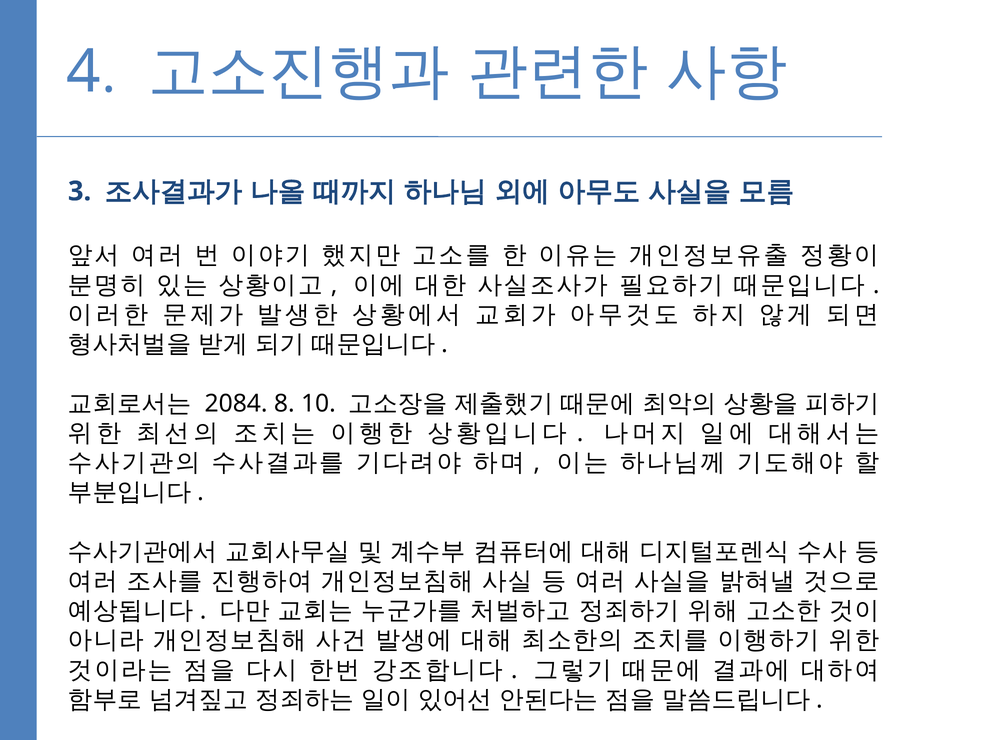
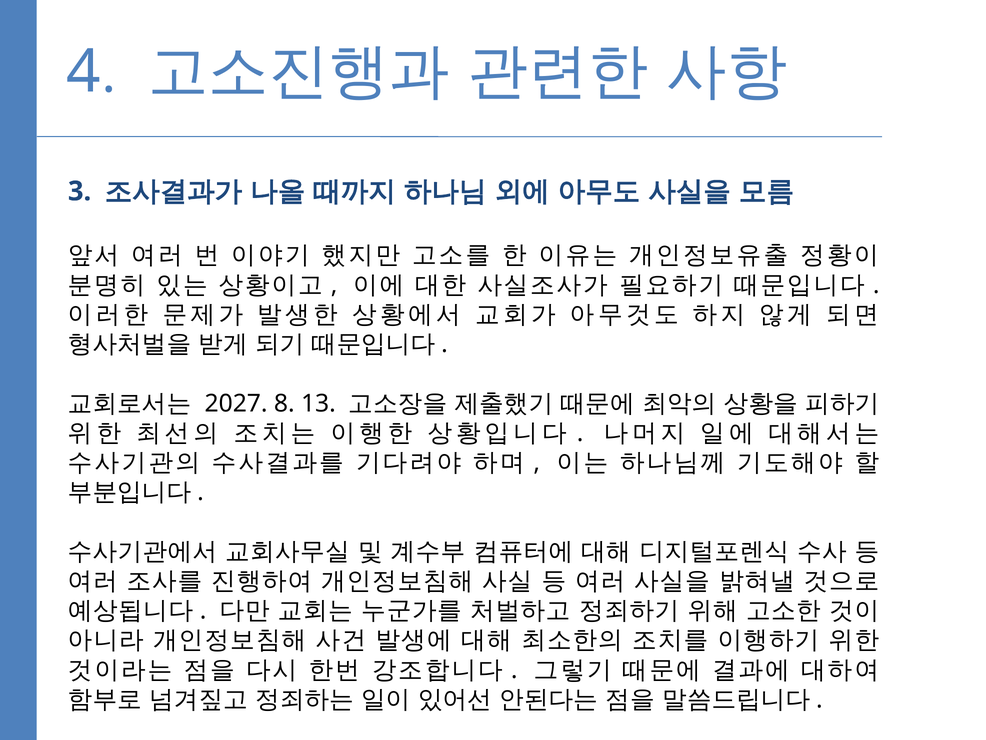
2084: 2084 -> 2027 (236, 403)
10: 10 -> 13 (318, 403)
